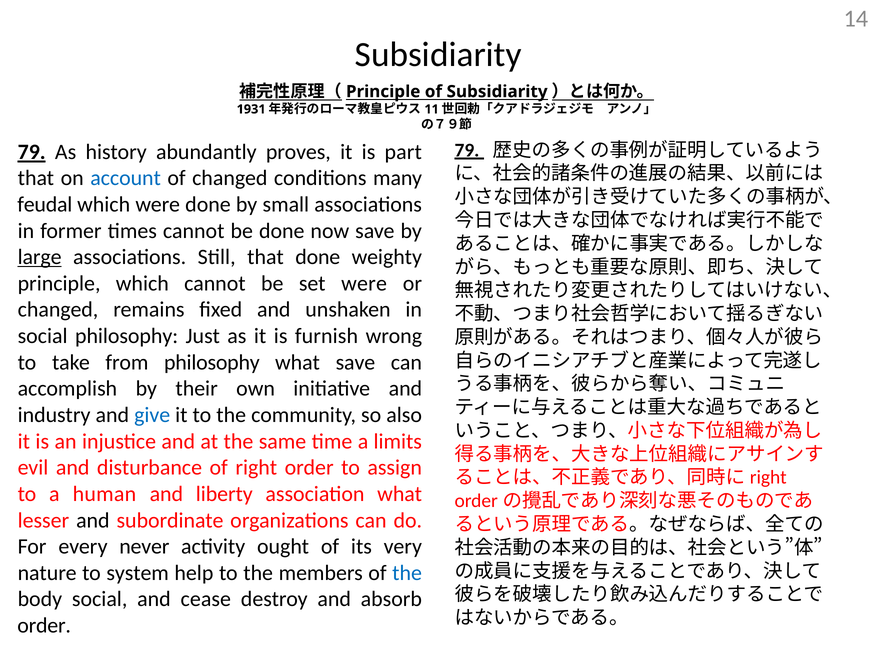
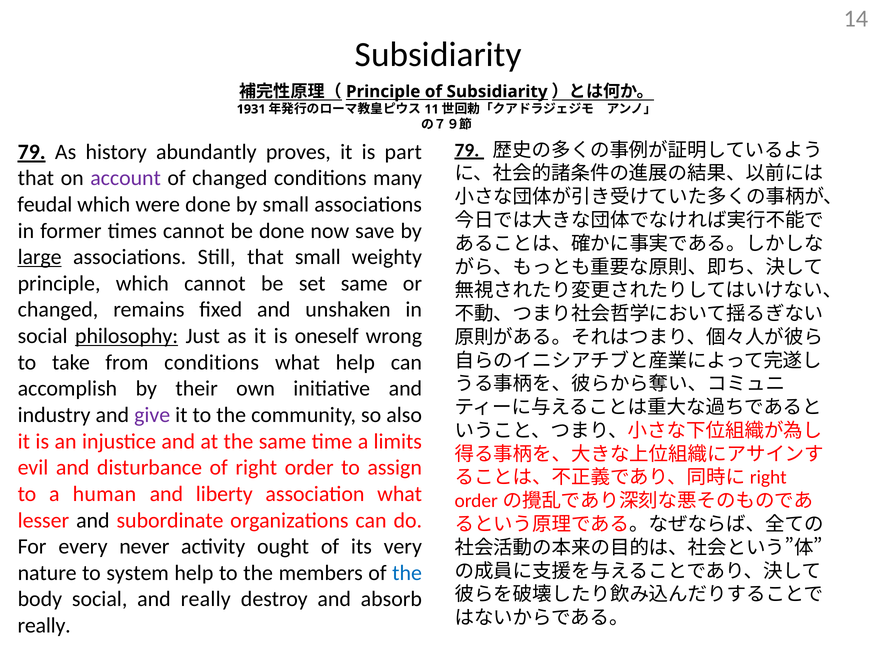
account colour: blue -> purple (126, 178)
that done: done -> small (318, 257)
set were: were -> same (364, 283)
philosophy underline: none -> present (127, 336)
furnish: furnish -> oneself (327, 336)
from philosophy: philosophy -> conditions (212, 362)
what save: save -> help (355, 362)
give colour: blue -> purple (152, 415)
and cease: cease -> really (206, 599)
order: order -> really (44, 625)
